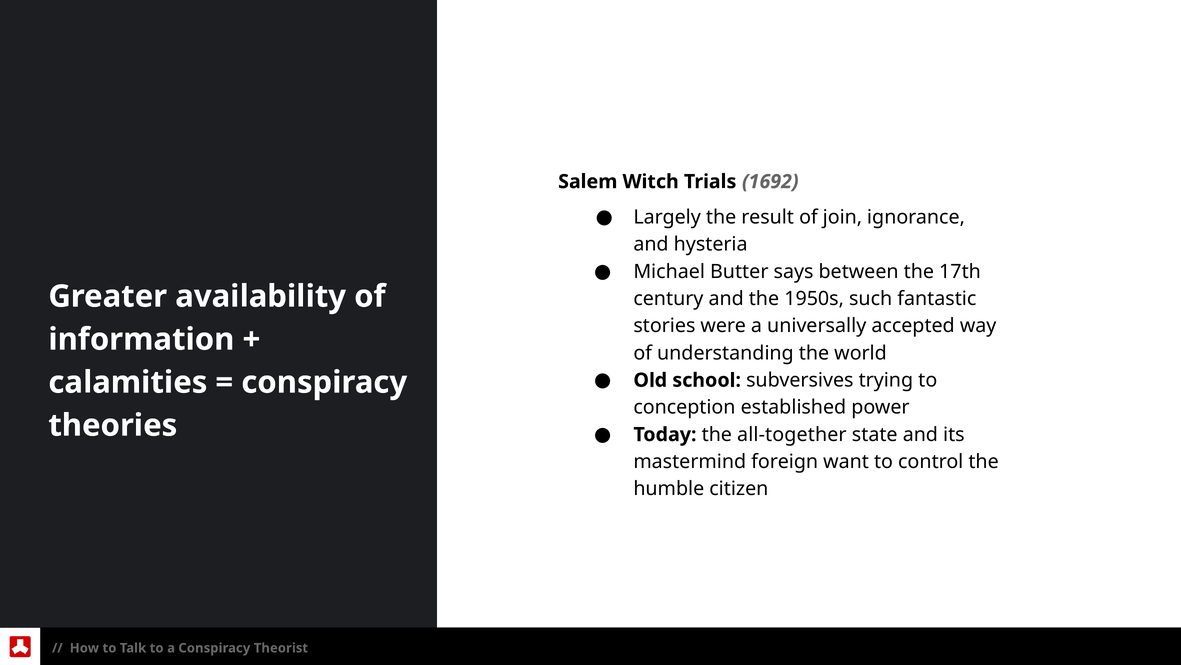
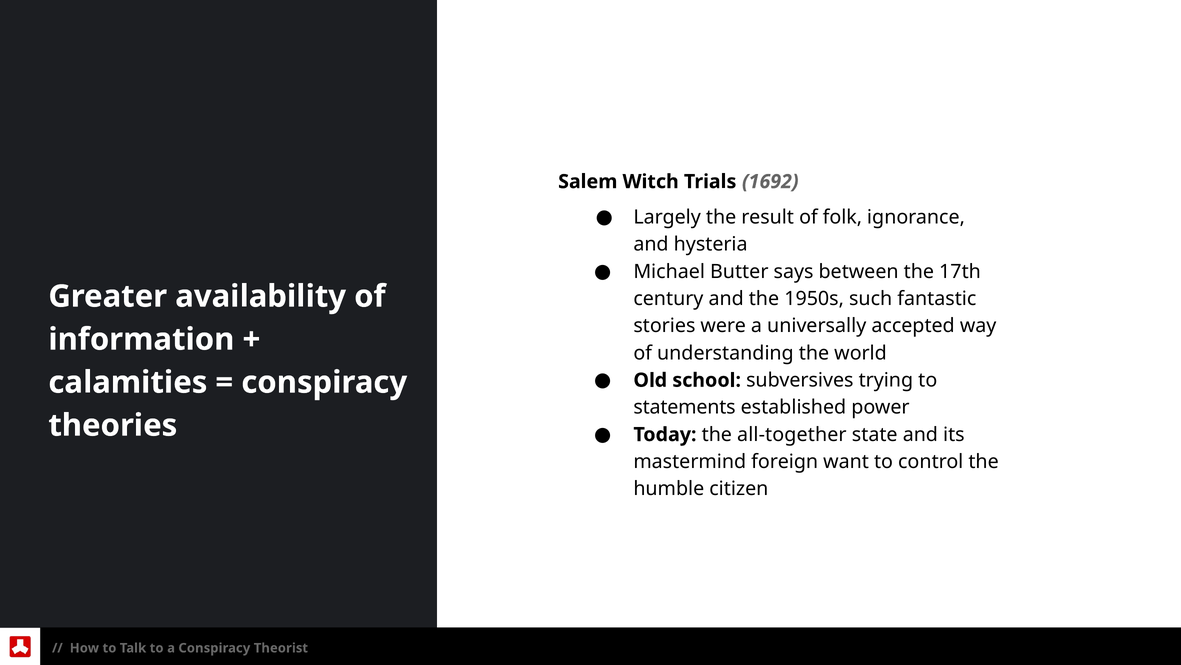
join: join -> folk (842, 217)
conception: conception -> statements (685, 407)
